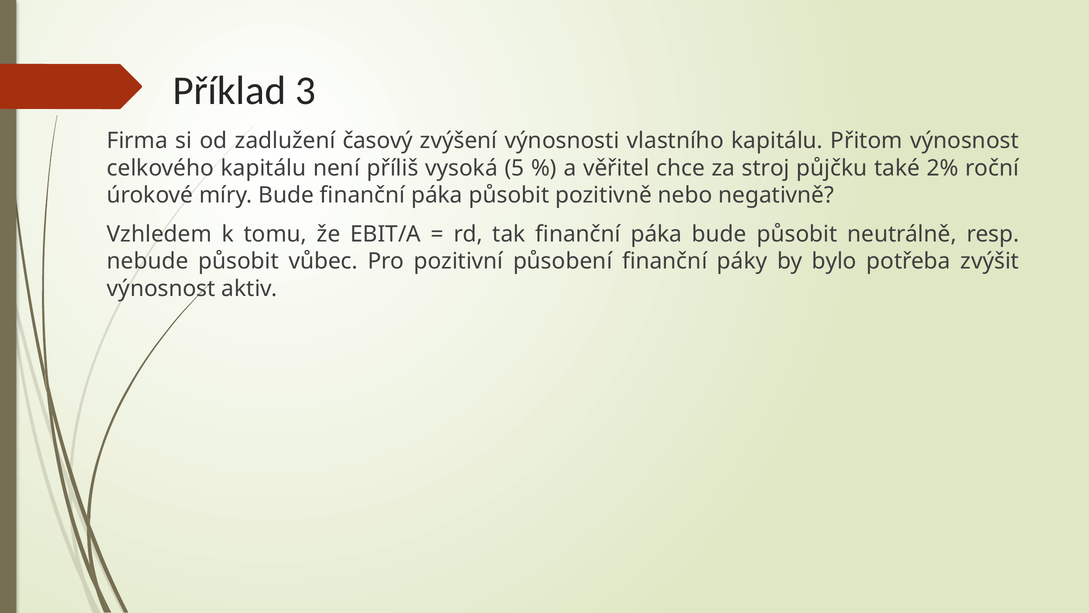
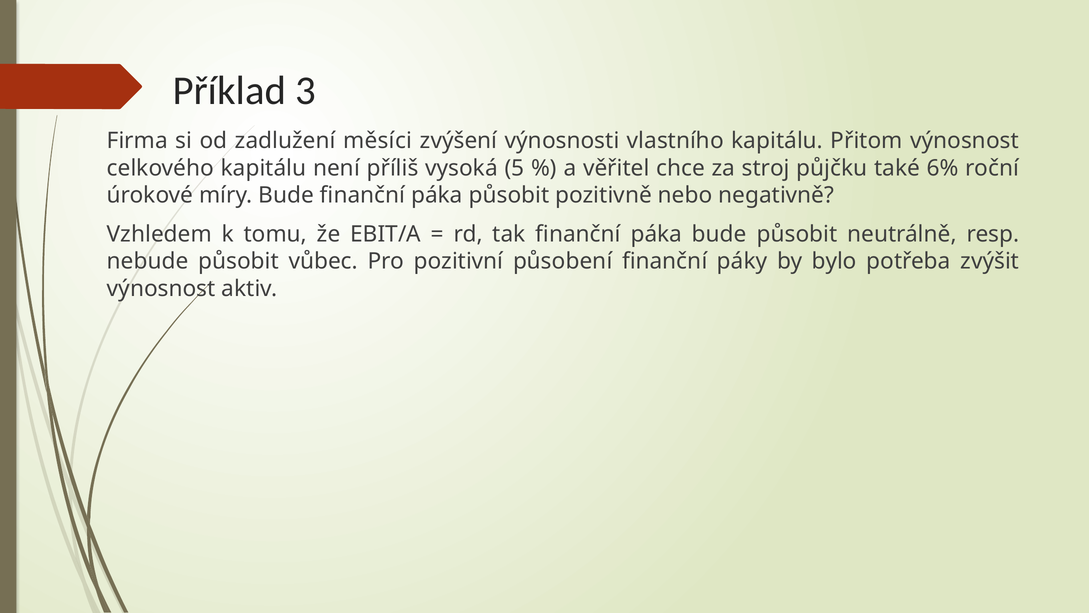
časový: časový -> měsíci (378, 141)
2%: 2% -> 6% (943, 168)
